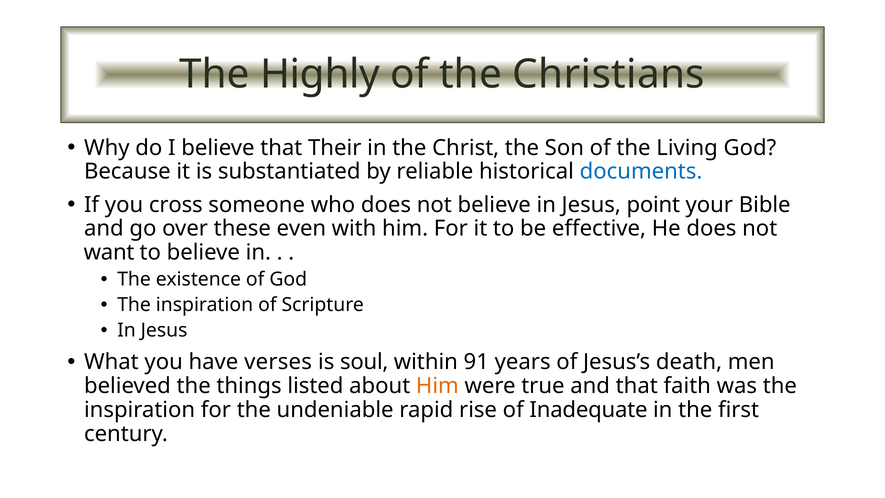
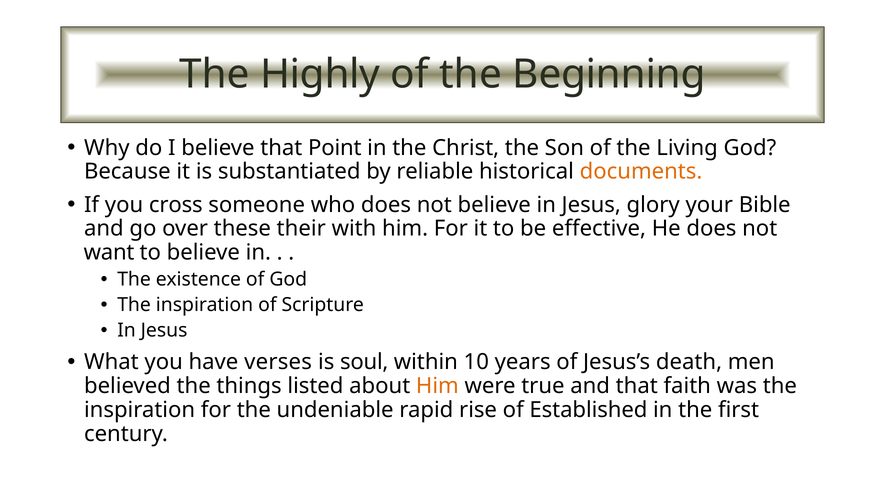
Christians: Christians -> Beginning (609, 74)
Their: Their -> Point (335, 148)
documents colour: blue -> orange (641, 172)
point: point -> glory (653, 205)
even: even -> their (301, 229)
91: 91 -> 10 (476, 362)
Inadequate: Inadequate -> Established (588, 410)
